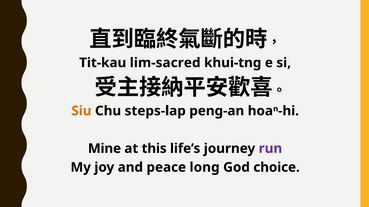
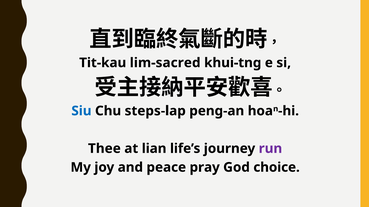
Siu colour: orange -> blue (81, 111)
Mine: Mine -> Thee (104, 149)
this: this -> lian (154, 149)
long: long -> pray (205, 168)
